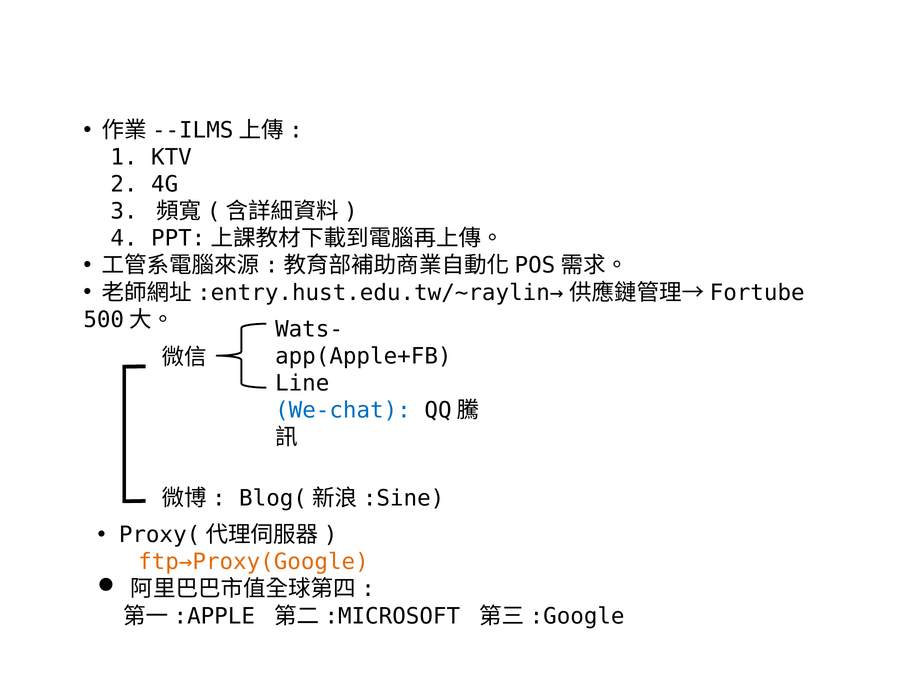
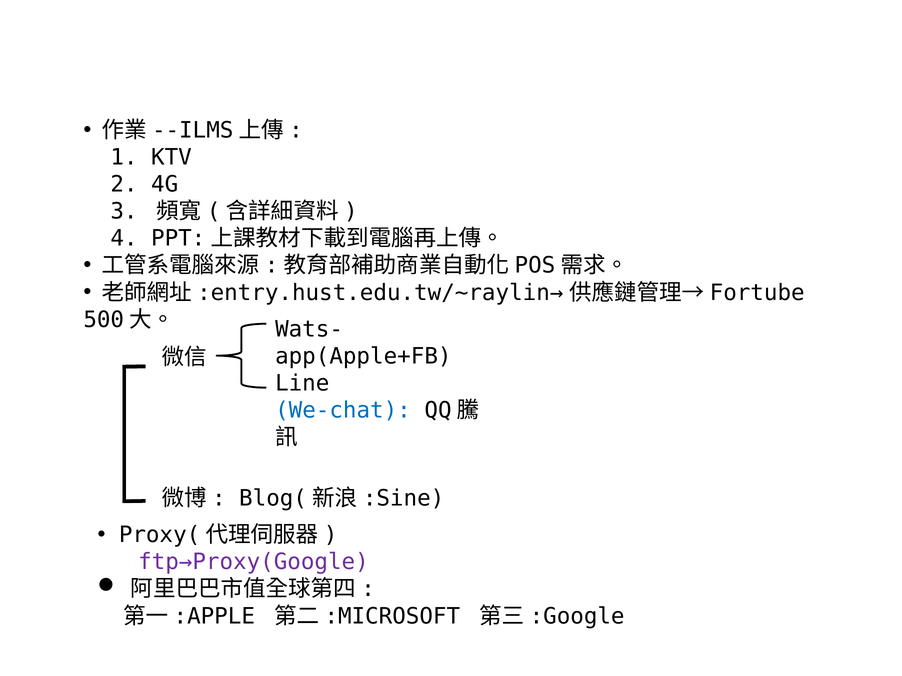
ftp→Proxy(Google colour: orange -> purple (253, 562)
